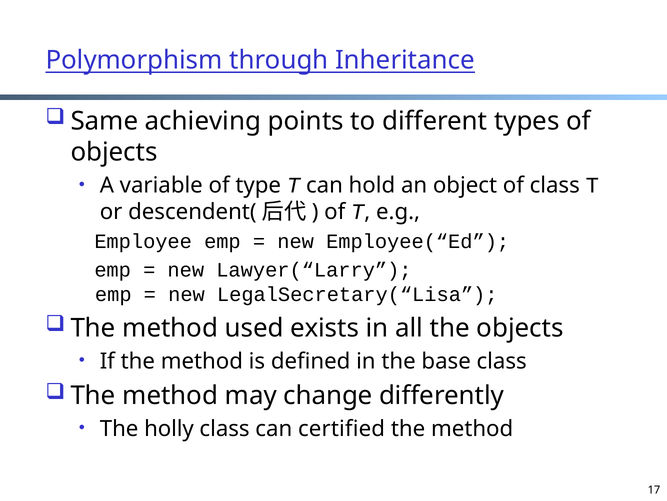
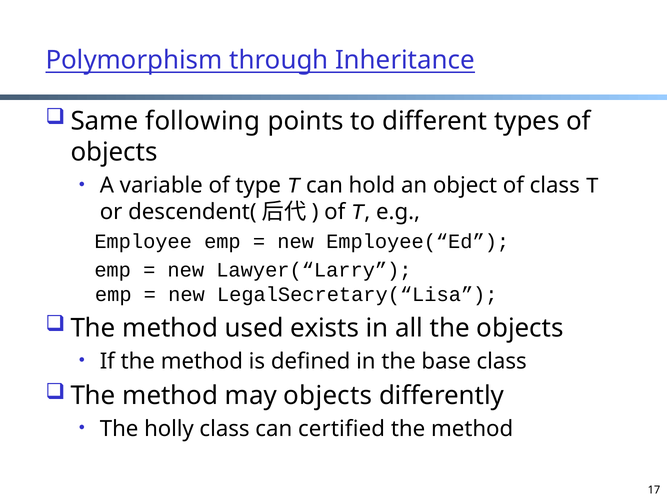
achieving: achieving -> following (203, 121)
may change: change -> objects (328, 395)
